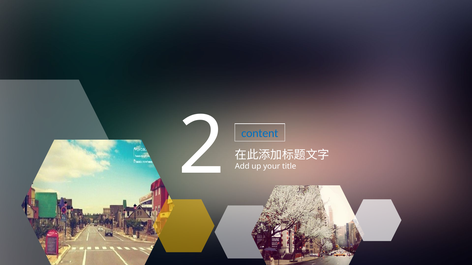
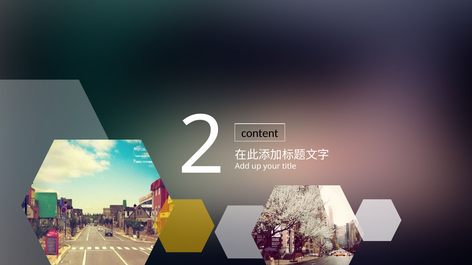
content colour: blue -> black (260, 134)
